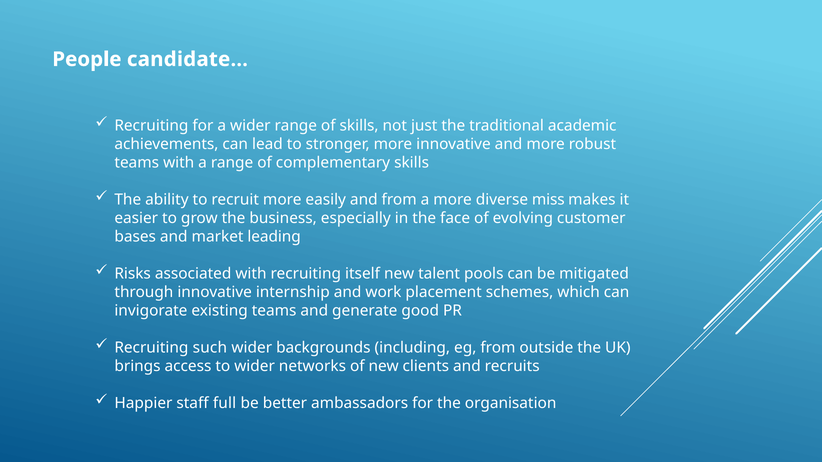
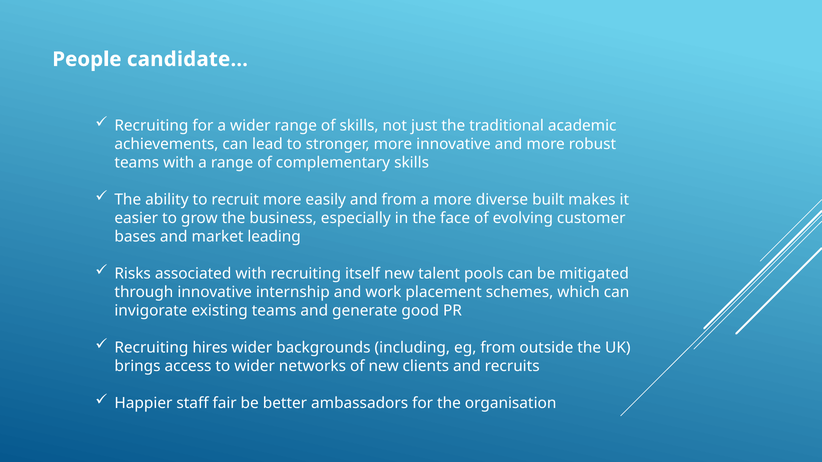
miss: miss -> built (548, 200)
such: such -> hires (210, 348)
full: full -> fair (225, 403)
